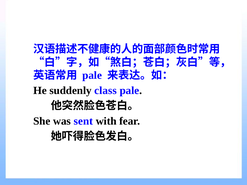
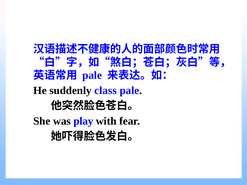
sent: sent -> play (83, 121)
